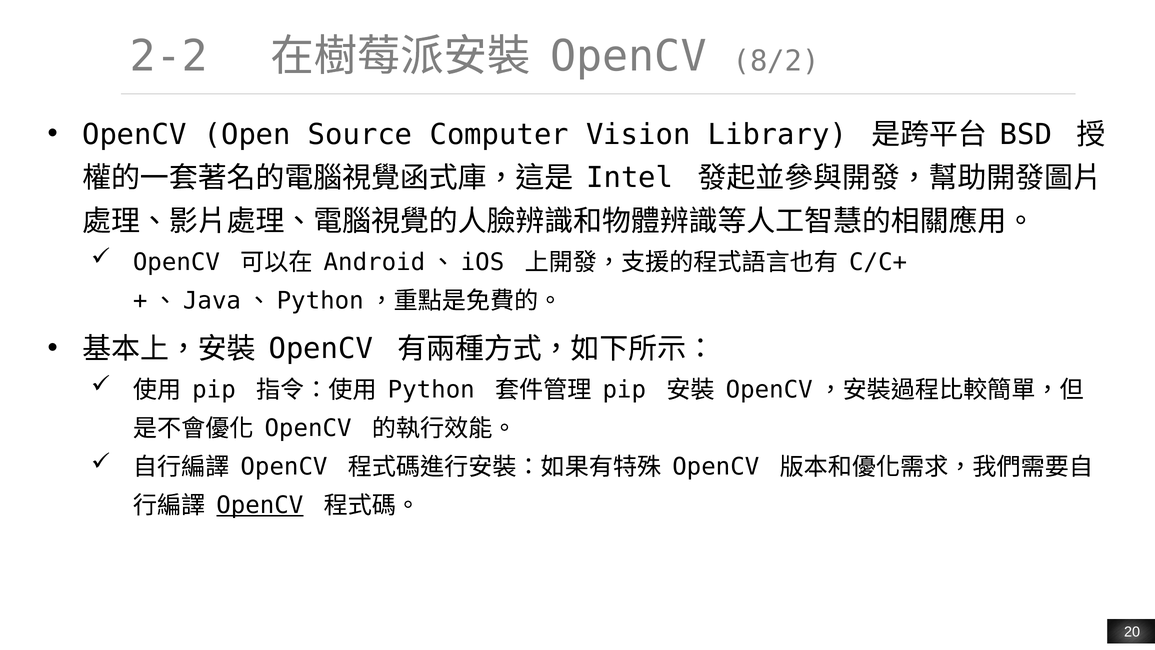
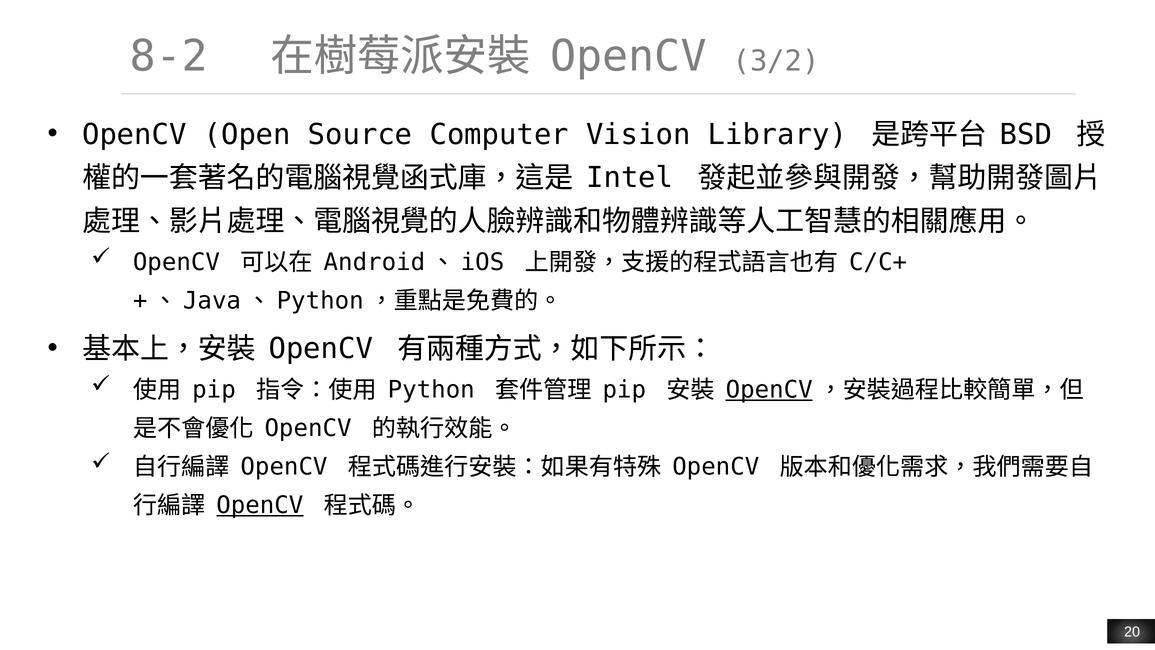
2-2: 2-2 -> 8-2 (169, 56)
8/2: 8/2 -> 3/2 (776, 61)
OpenCV underline: none -> present (769, 390)
